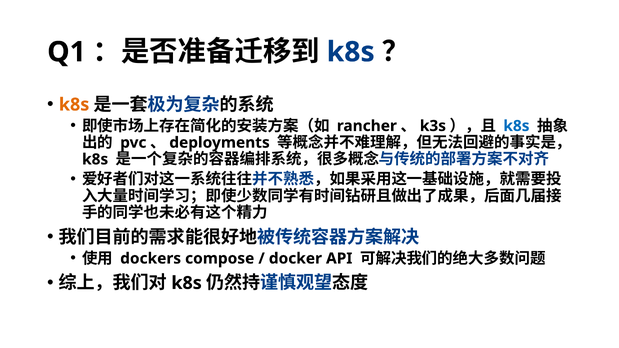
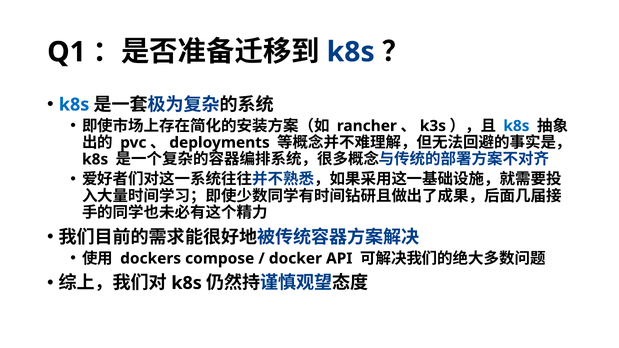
k8s colour: orange -> blue (74, 105)
